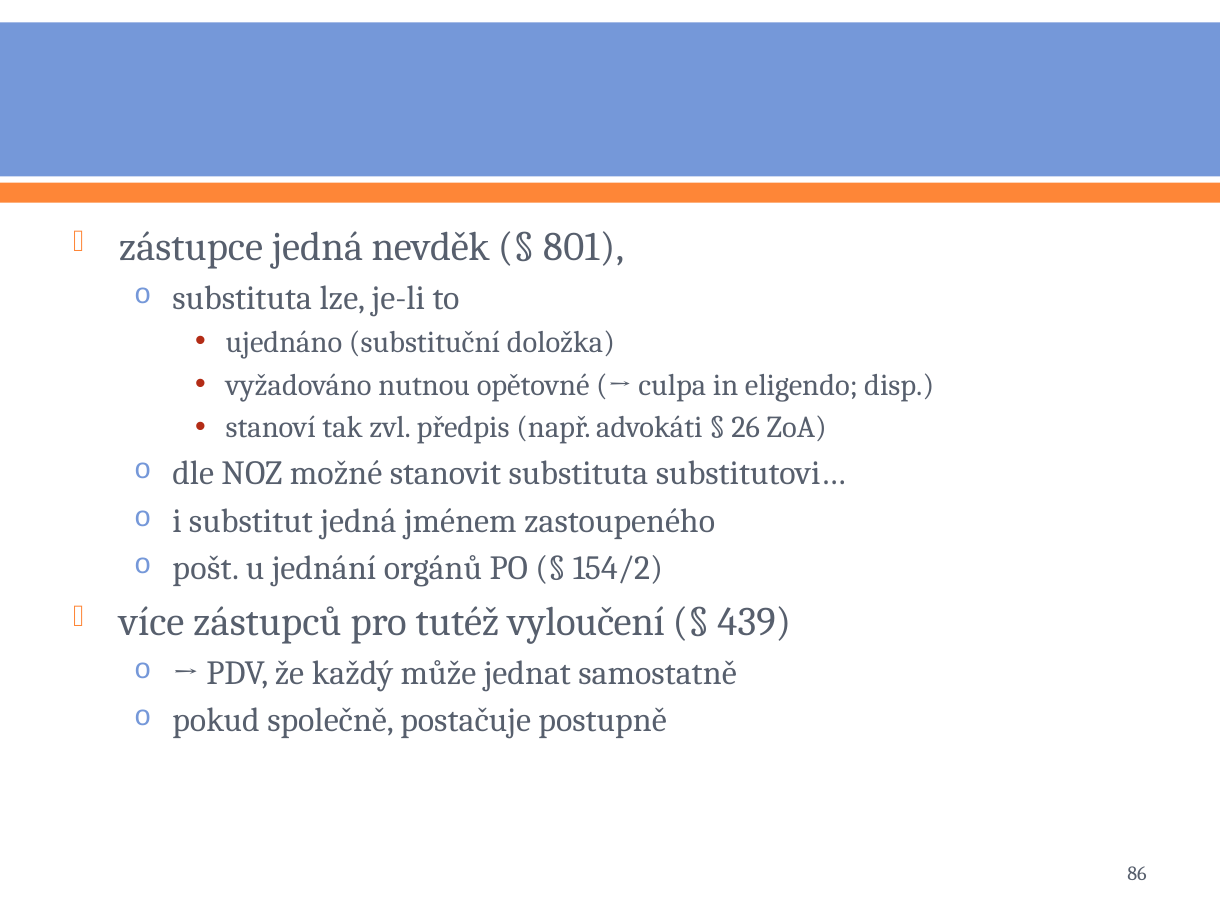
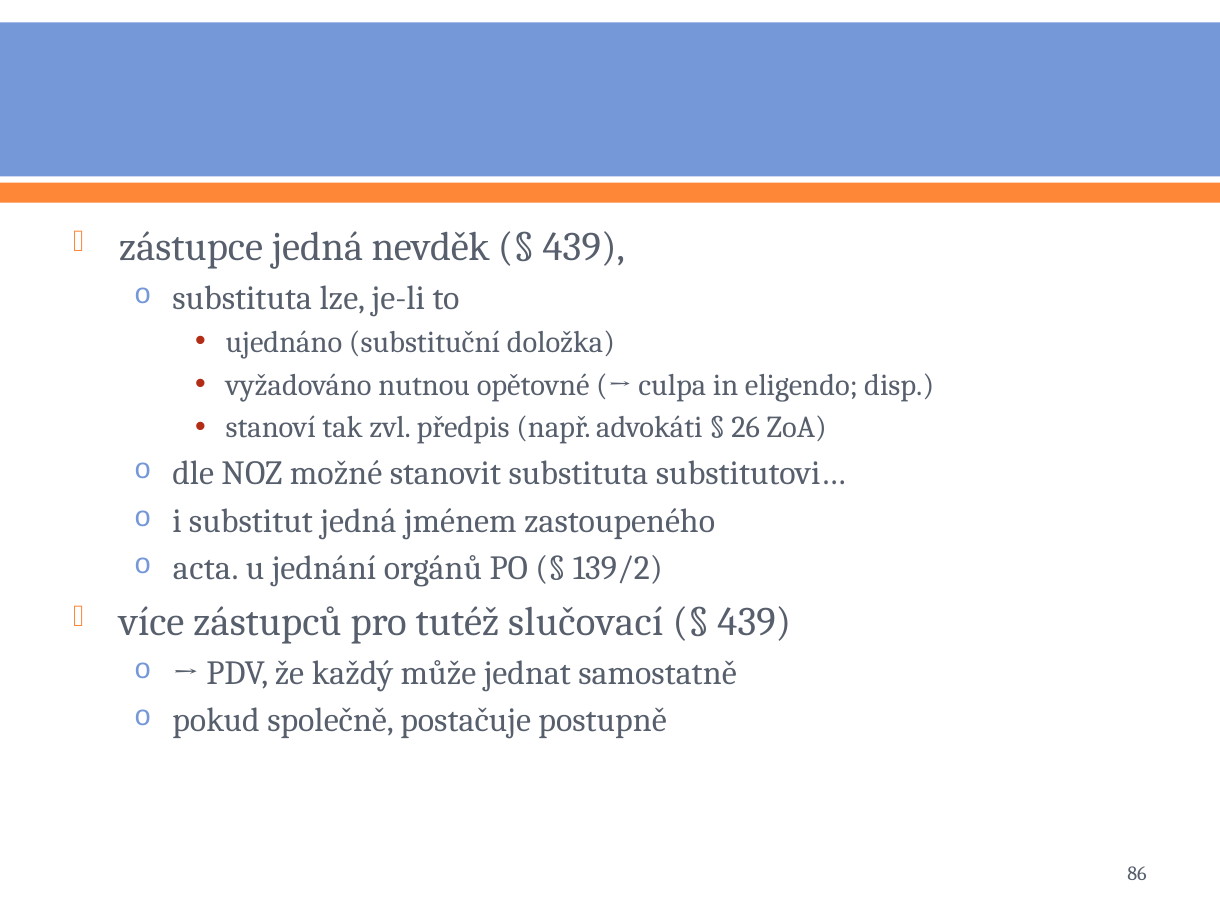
801: 801 -> 439 (584, 247)
pošt: pošt -> acta (206, 569)
154/2: 154/2 -> 139/2 (618, 569)
vyloučení: vyloučení -> slučovací (586, 622)
